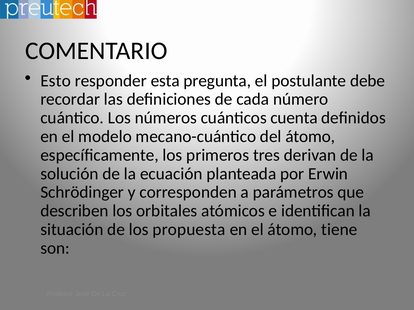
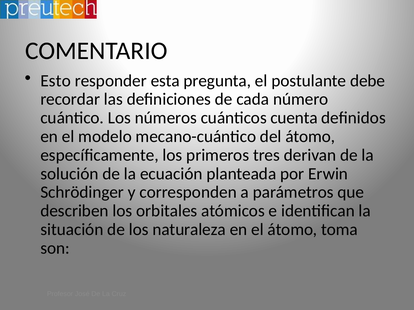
propuesta: propuesta -> naturaleza (189, 230)
tiene: tiene -> toma (339, 230)
